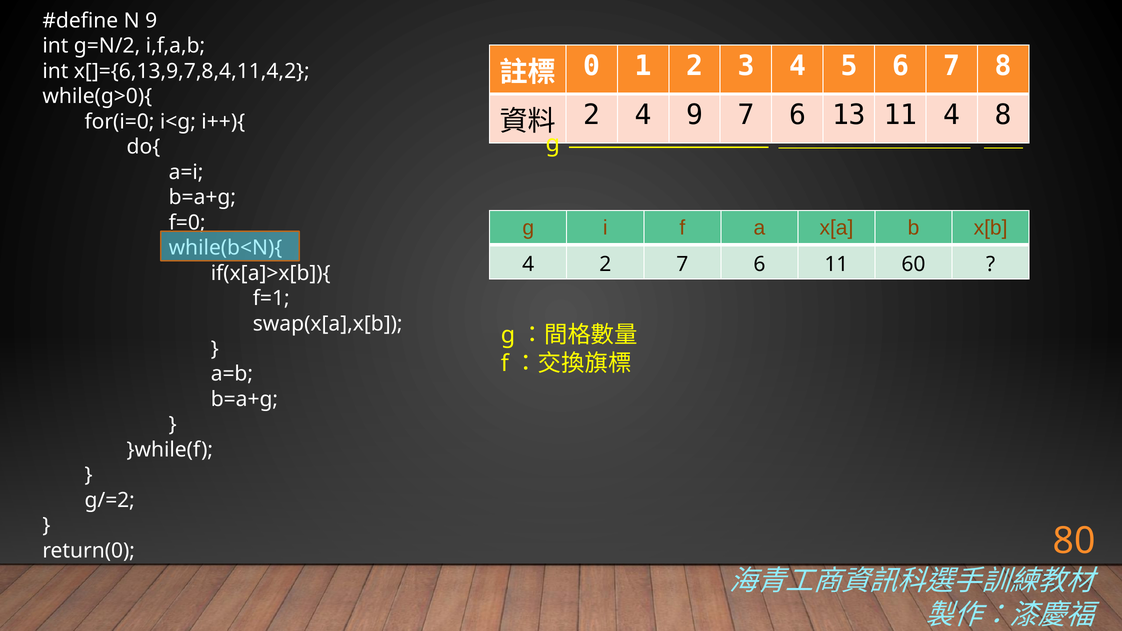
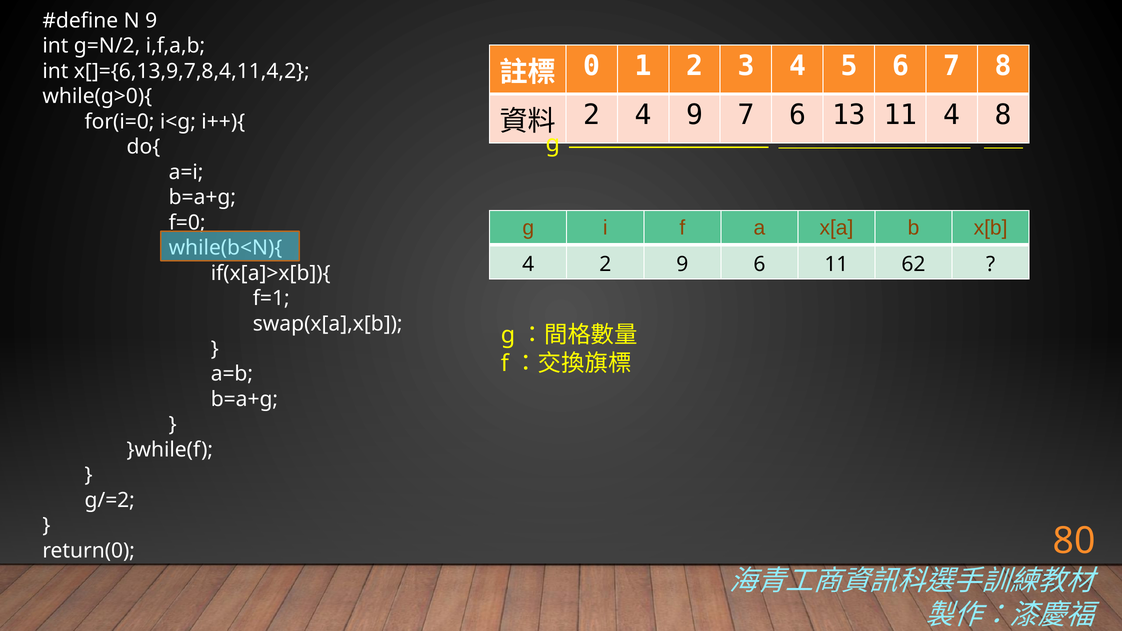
2 7: 7 -> 9 (682, 264)
60: 60 -> 62 (913, 264)
